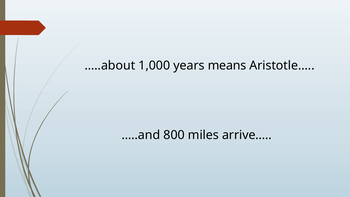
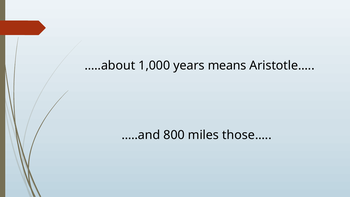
arrive…: arrive… -> those… (247, 135)
